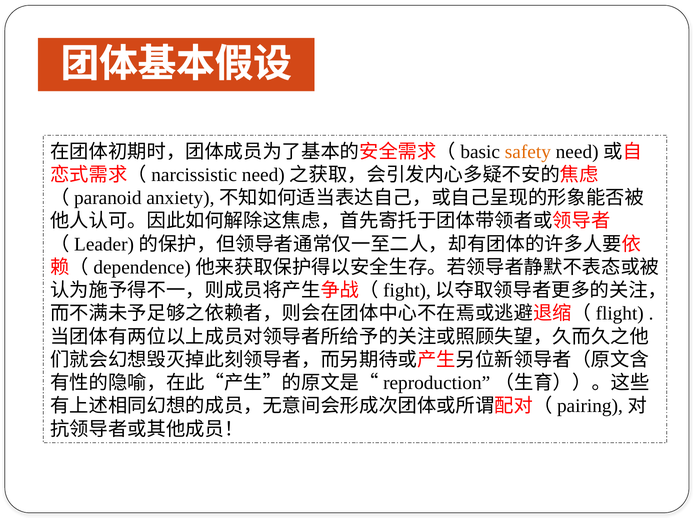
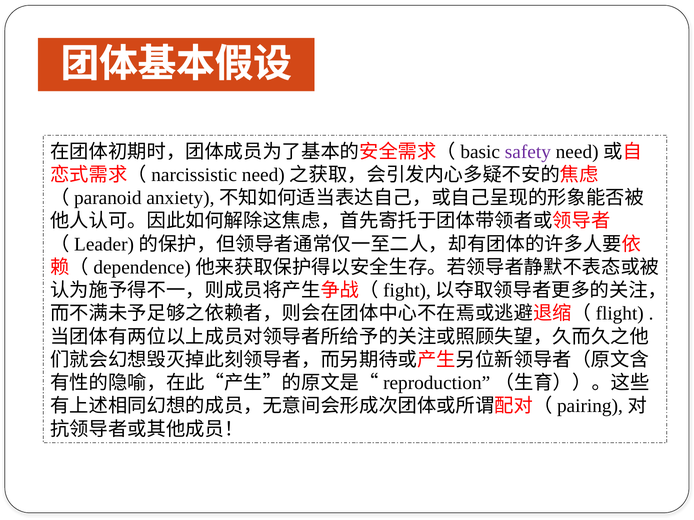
safety colour: orange -> purple (528, 152)
